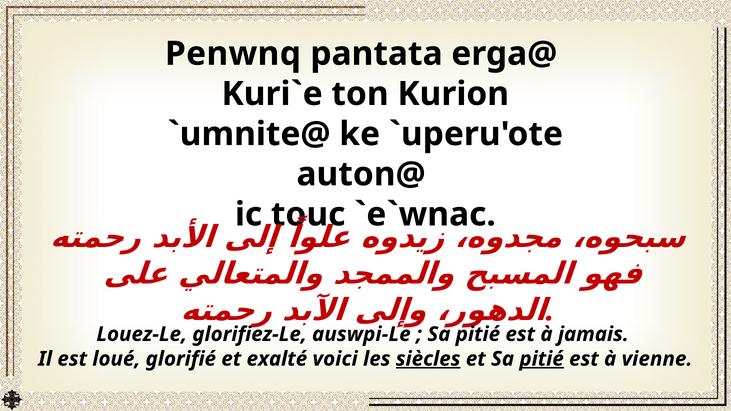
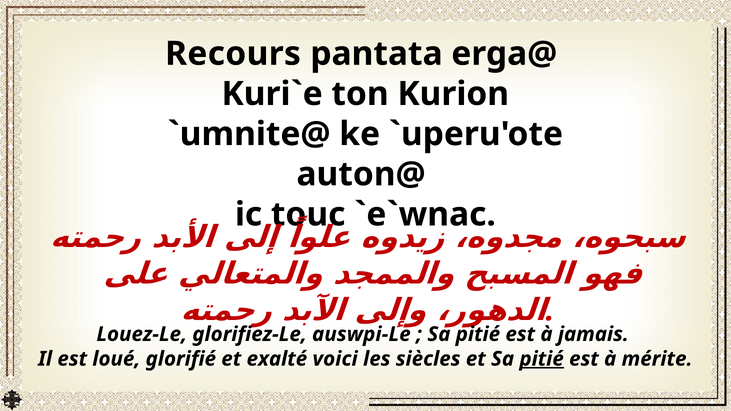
Penwnq: Penwnq -> Recours (233, 54)
siècles underline: present -> none (428, 359)
vienne: vienne -> mérite (657, 359)
